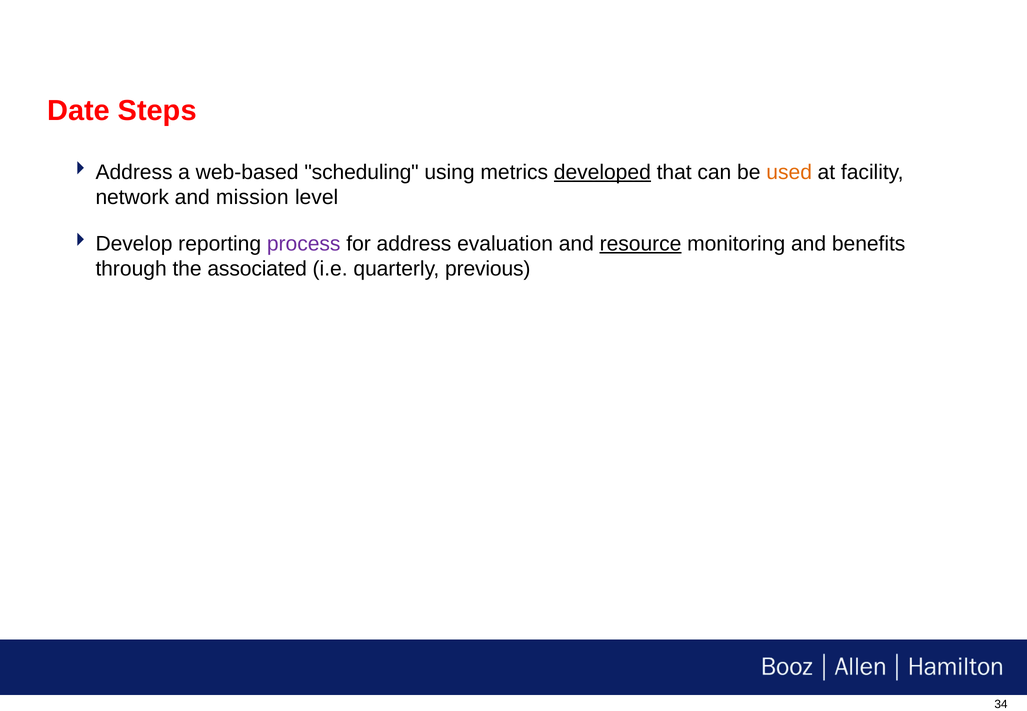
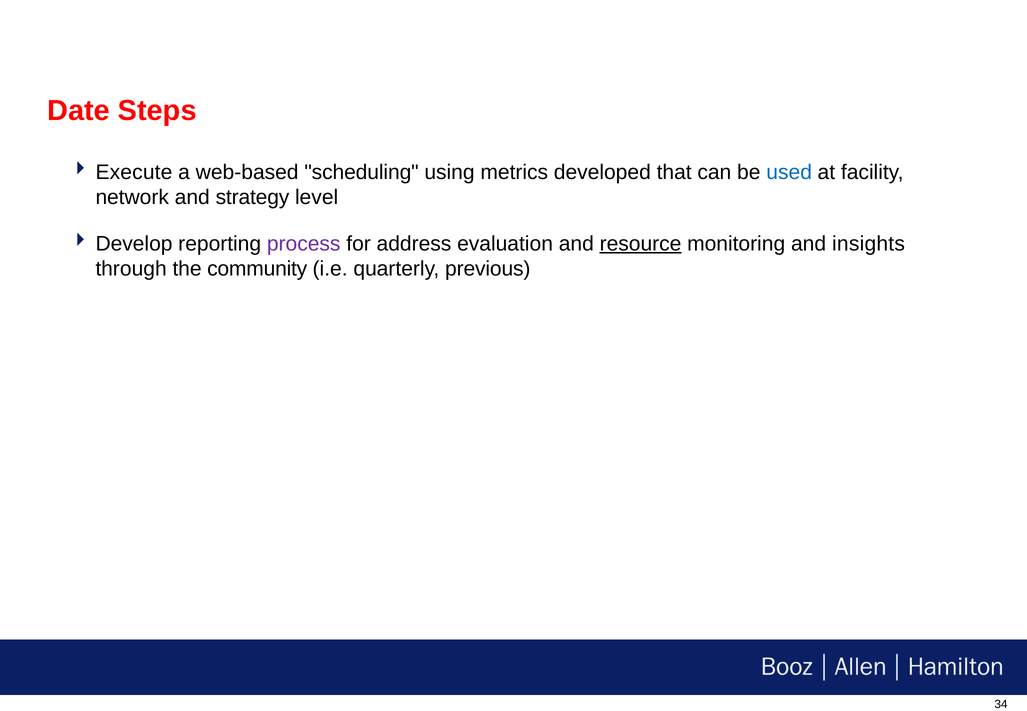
Address: Address -> Execute (134, 172)
developed underline: present -> none (602, 172)
used colour: orange -> blue (789, 172)
mission: mission -> strategy (252, 197)
benefits: benefits -> insights (869, 244)
associated: associated -> community (257, 269)
